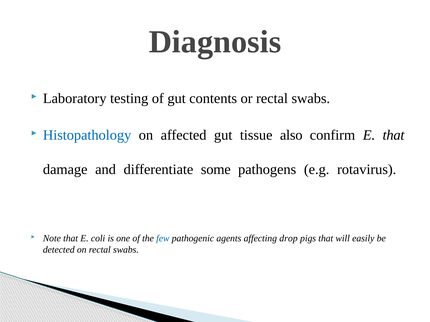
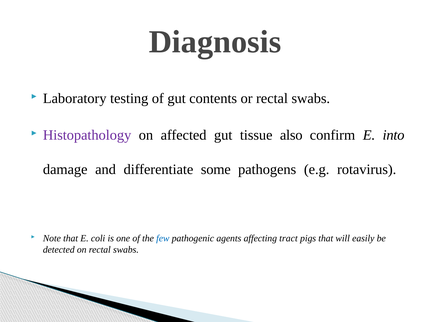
Histopathology colour: blue -> purple (87, 135)
E that: that -> into (394, 135)
drop: drop -> tract (288, 239)
